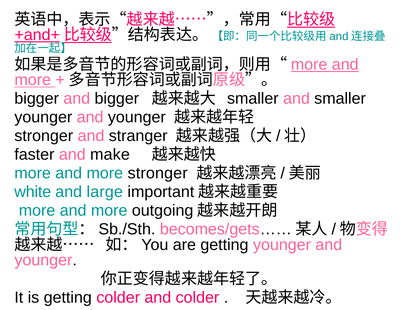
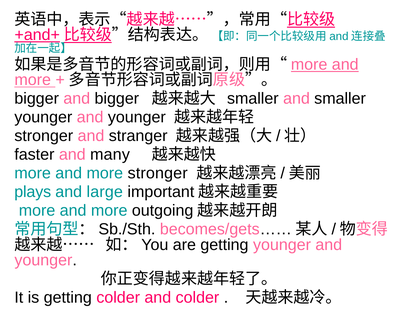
make: make -> many (110, 155)
white: white -> plays (33, 192)
